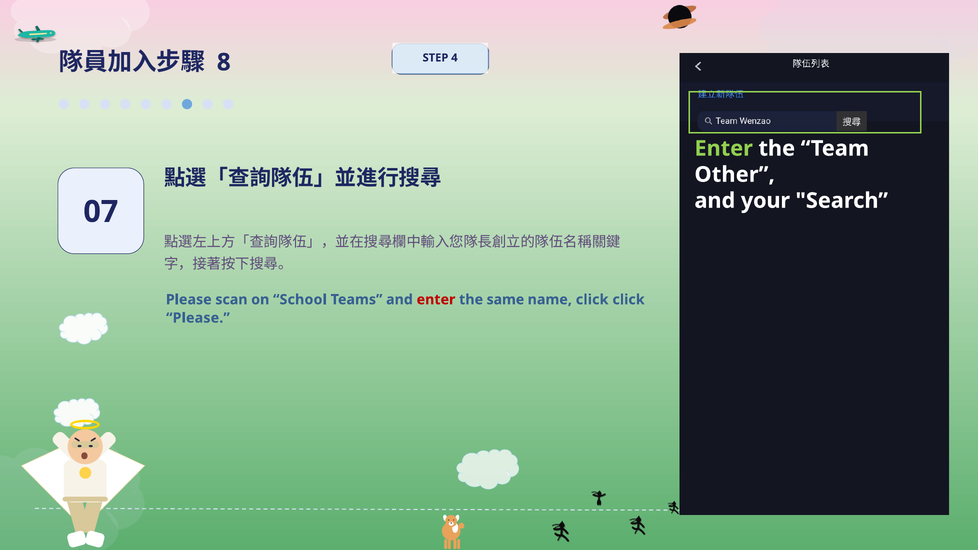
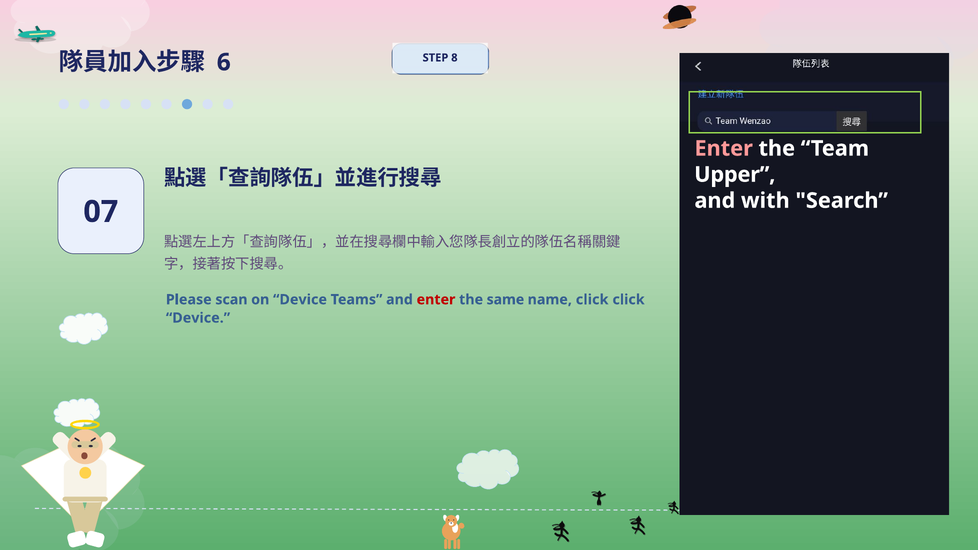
8: 8 -> 6 (224, 62)
4: 4 -> 8 (454, 58)
Enter colour: light green -> pink (724, 149)
Other: Other -> Upper (735, 175)
your: your -> with (765, 201)
on School: School -> Device (300, 300)
Please: Please -> Device (198, 318)
